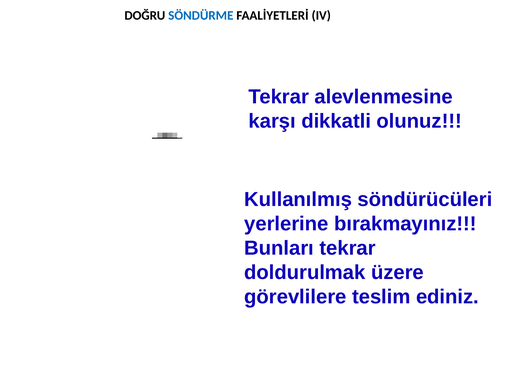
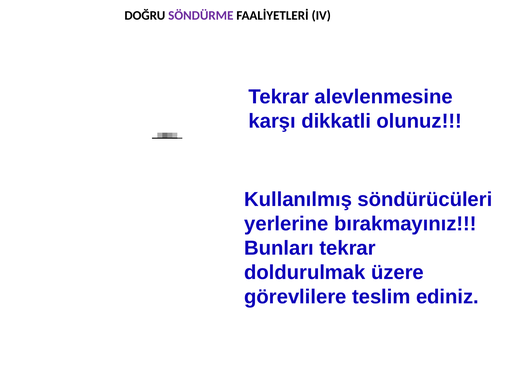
SÖNDÜRME colour: blue -> purple (201, 16)
